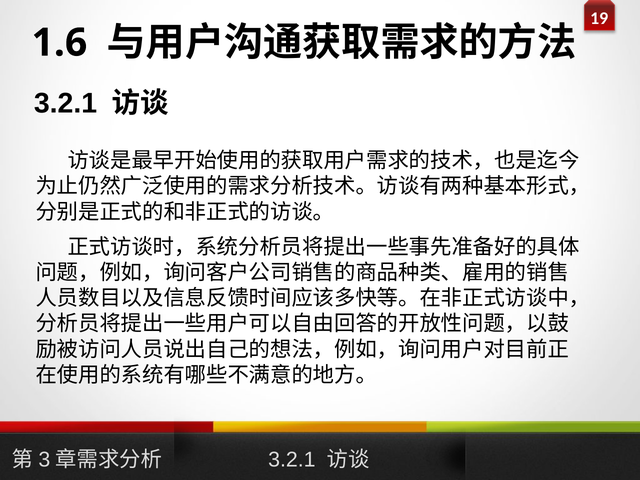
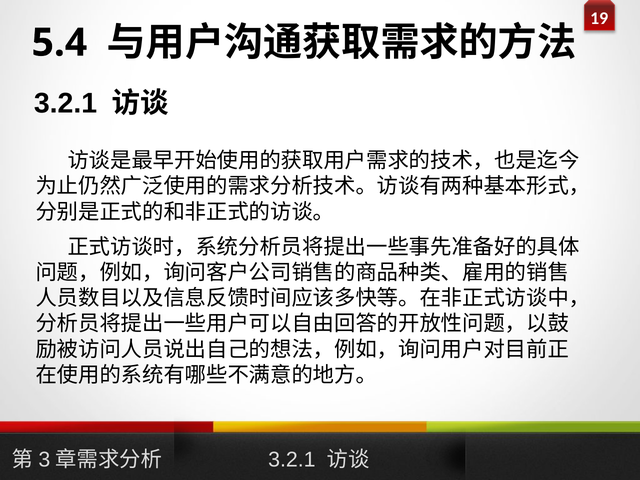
1.6: 1.6 -> 5.4 (59, 43)
